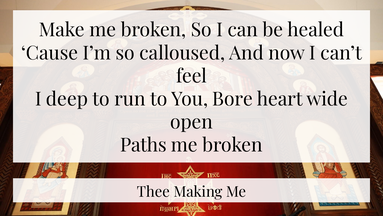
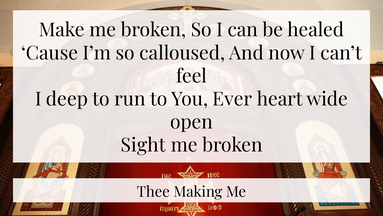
Bore: Bore -> Ever (232, 99)
Paths: Paths -> Sight (143, 145)
